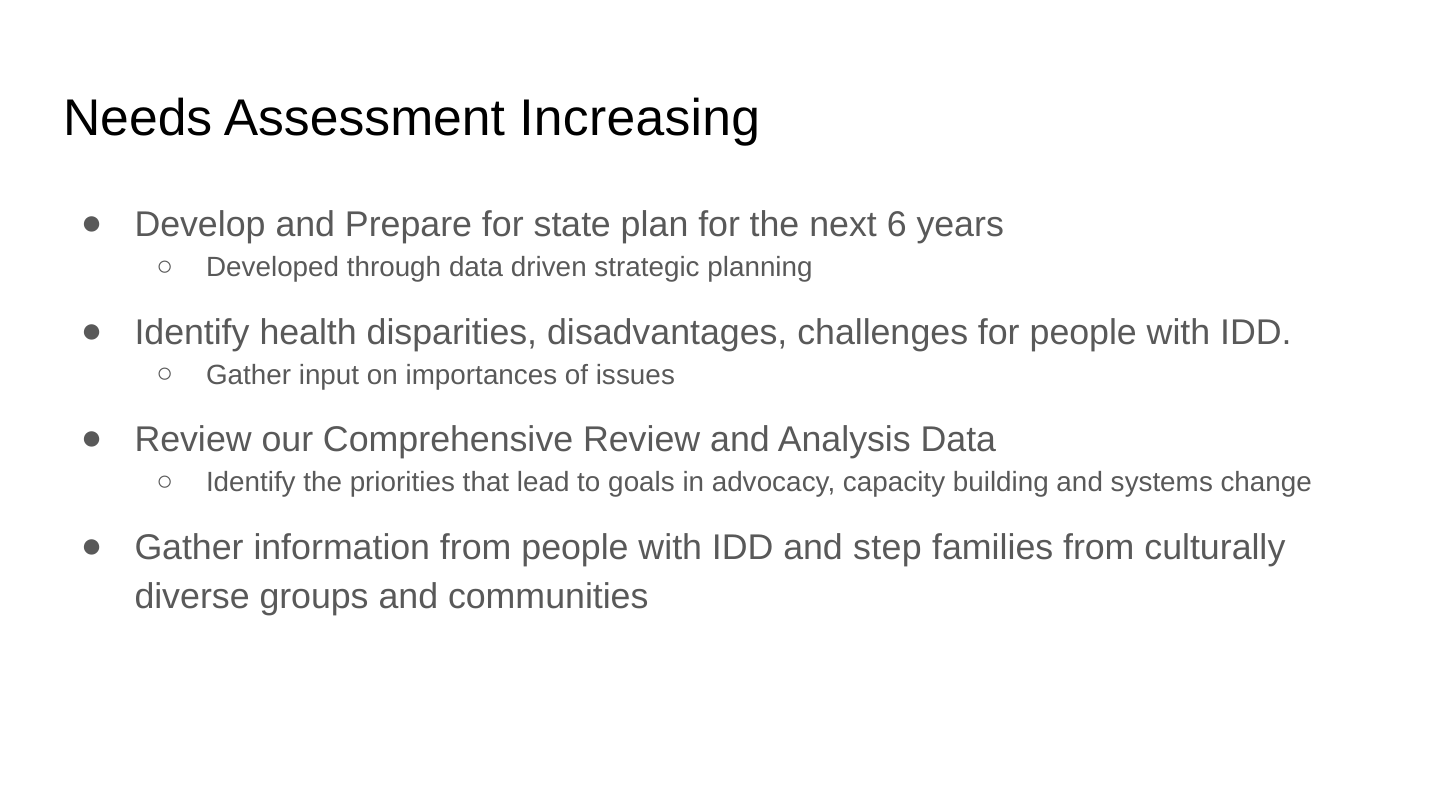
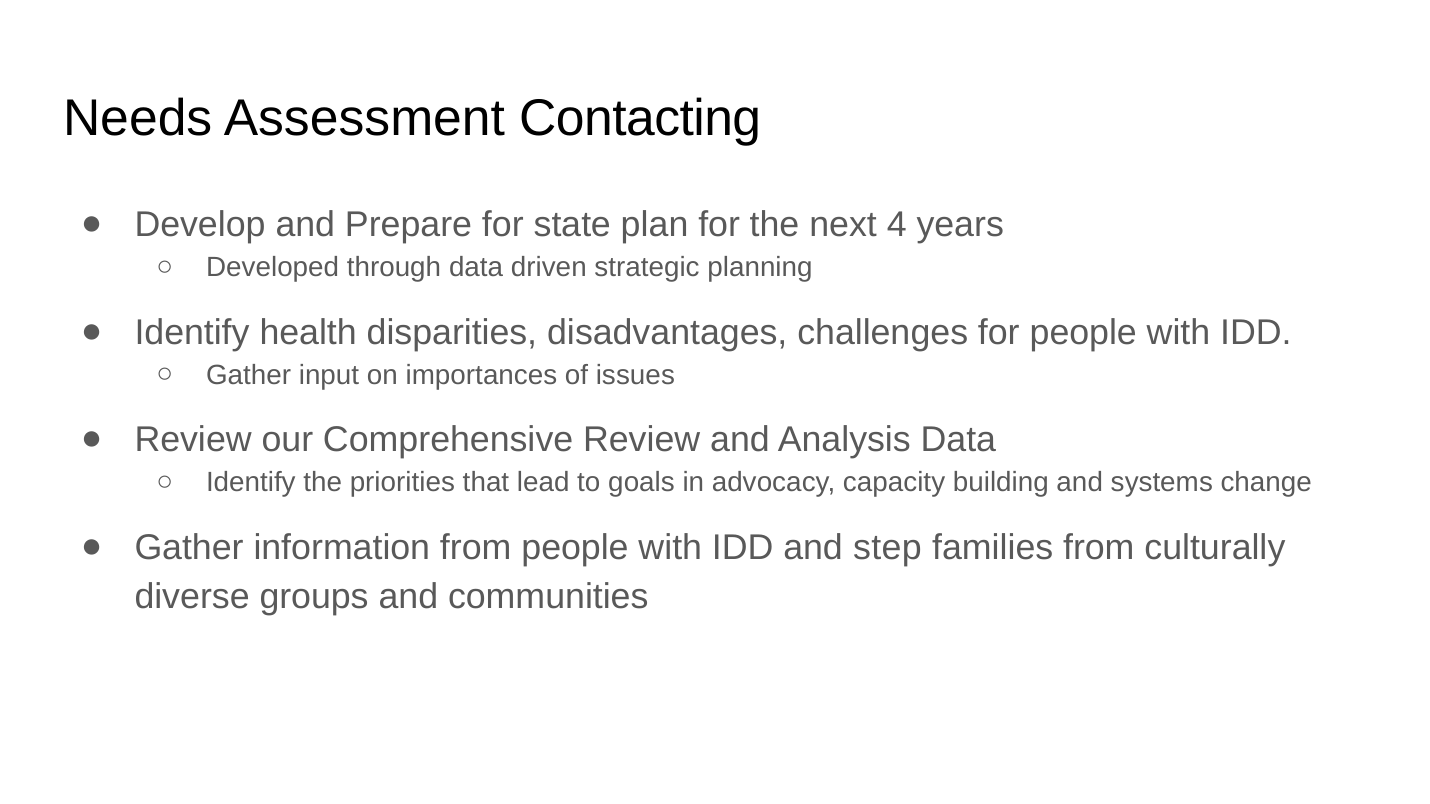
Increasing: Increasing -> Contacting (640, 118)
6: 6 -> 4 (897, 225)
